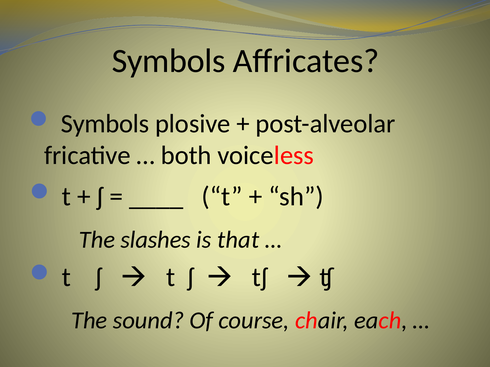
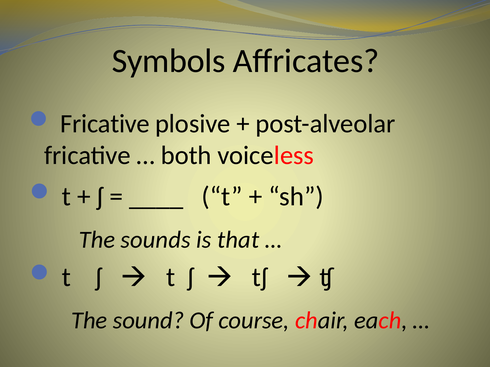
Symbols: Symbols -> Fricative (105, 124)
slashes: slashes -> sounds (156, 240)
